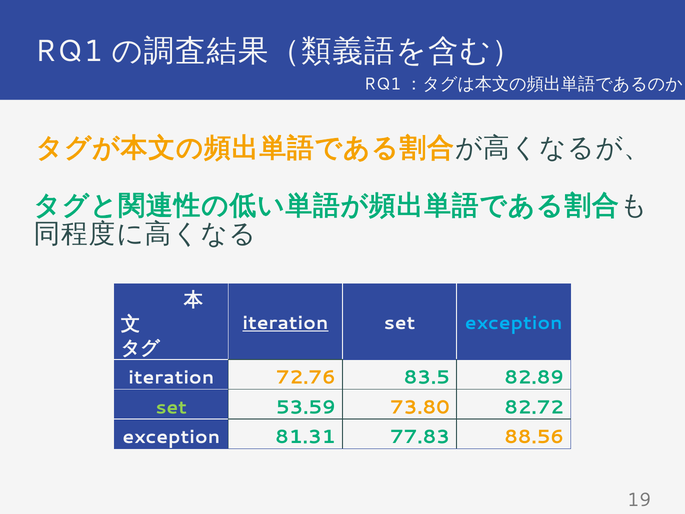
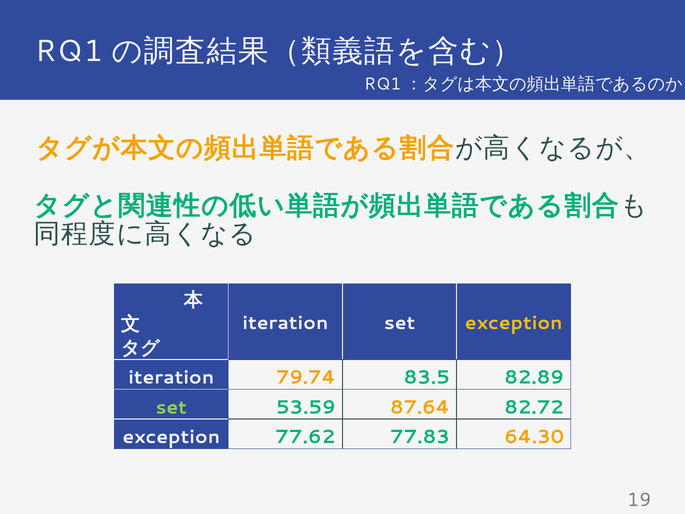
iteration underline: present -> none (285, 323)
exception colour: light blue -> yellow (514, 323)
72.76: 72.76 -> 79.74 (306, 377)
73.80: 73.80 -> 87.64 (420, 407)
81.31: 81.31 -> 77.62 (305, 437)
88.56: 88.56 -> 64.30 (534, 437)
